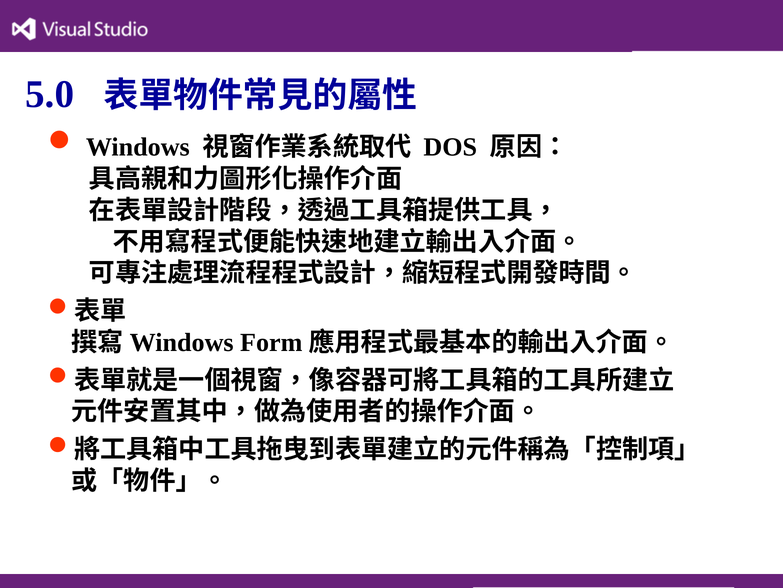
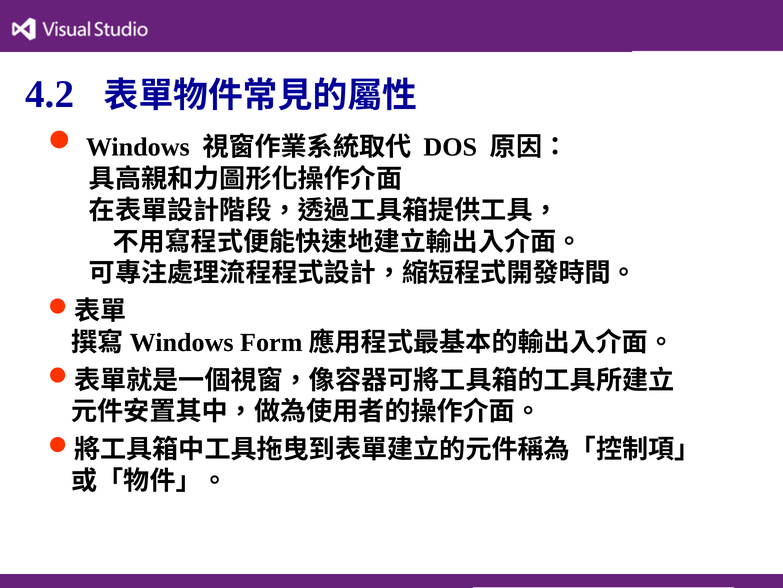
5.0: 5.0 -> 4.2 (50, 94)
